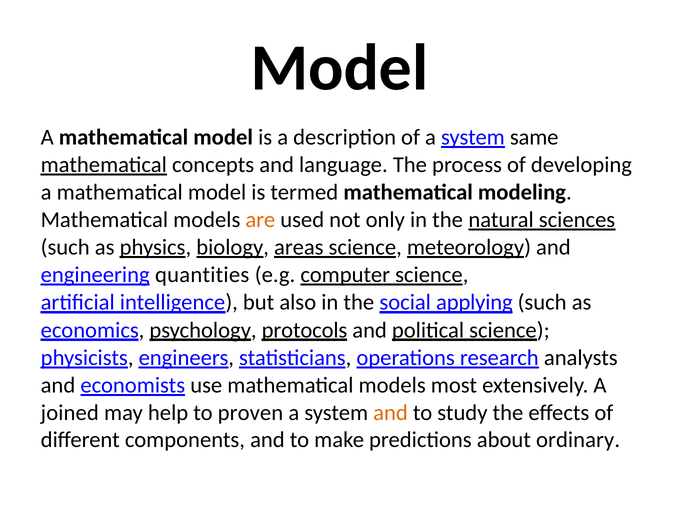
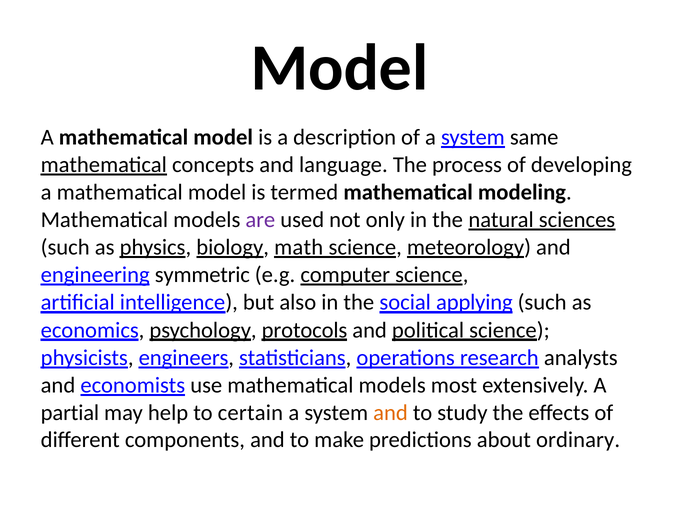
are colour: orange -> purple (260, 220)
areas: areas -> math (299, 247)
quantities: quantities -> symmetric (202, 275)
joined: joined -> partial (70, 413)
proven: proven -> certain (250, 413)
